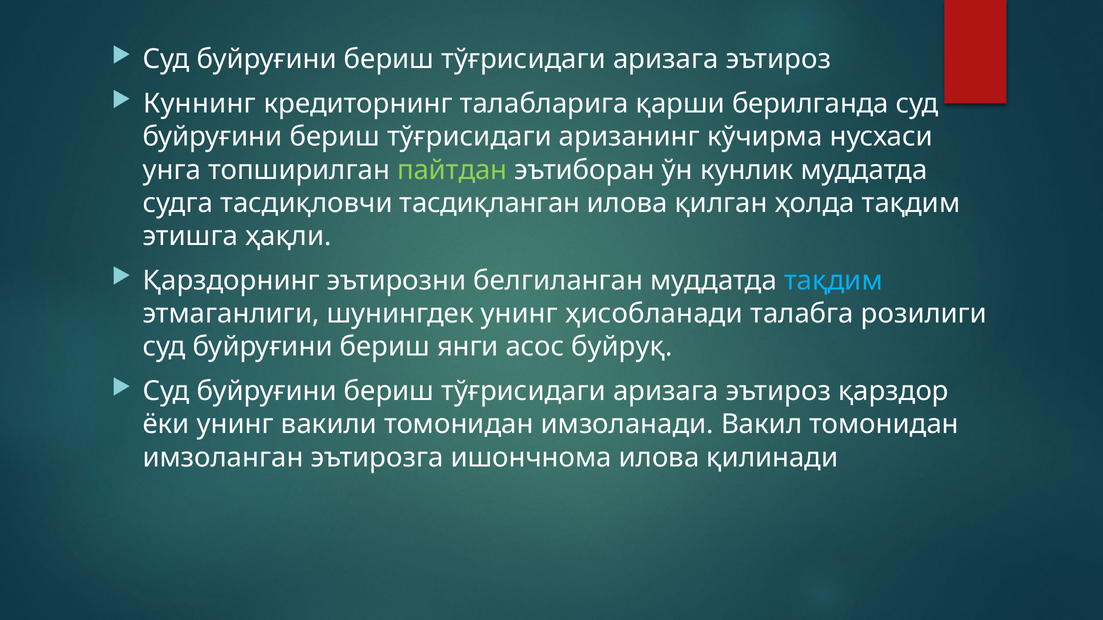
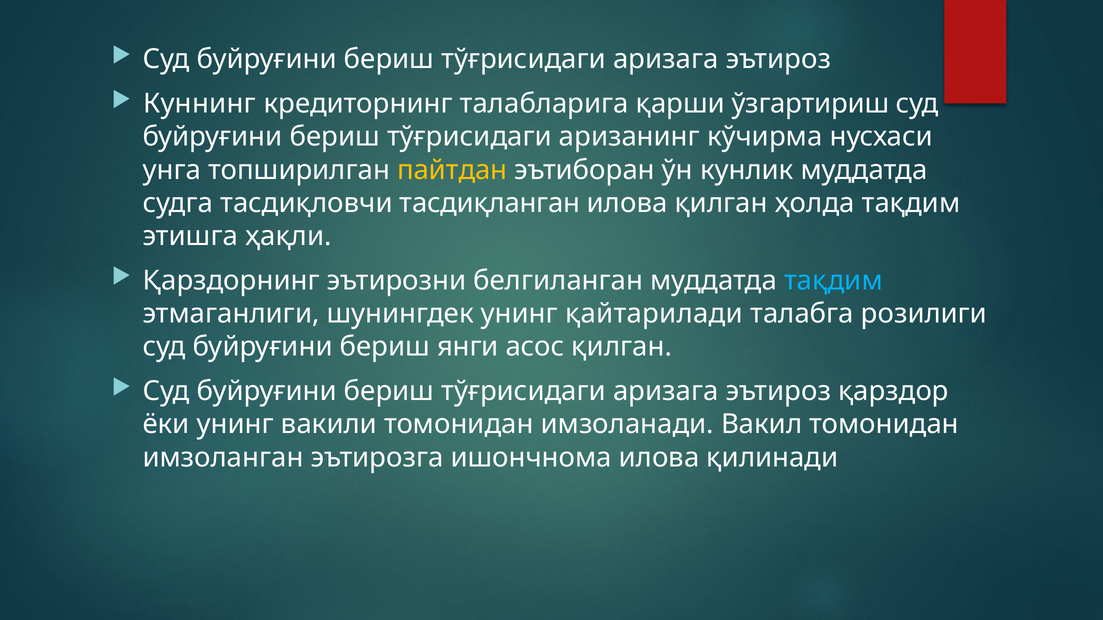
берилганда: берилганда -> ўзгартириш (810, 104)
пайтдан colour: light green -> yellow (452, 170)
ҳисобланади: ҳисобланади -> қайтарилади (654, 314)
асос буйруқ: буйруқ -> қилган (622, 347)
